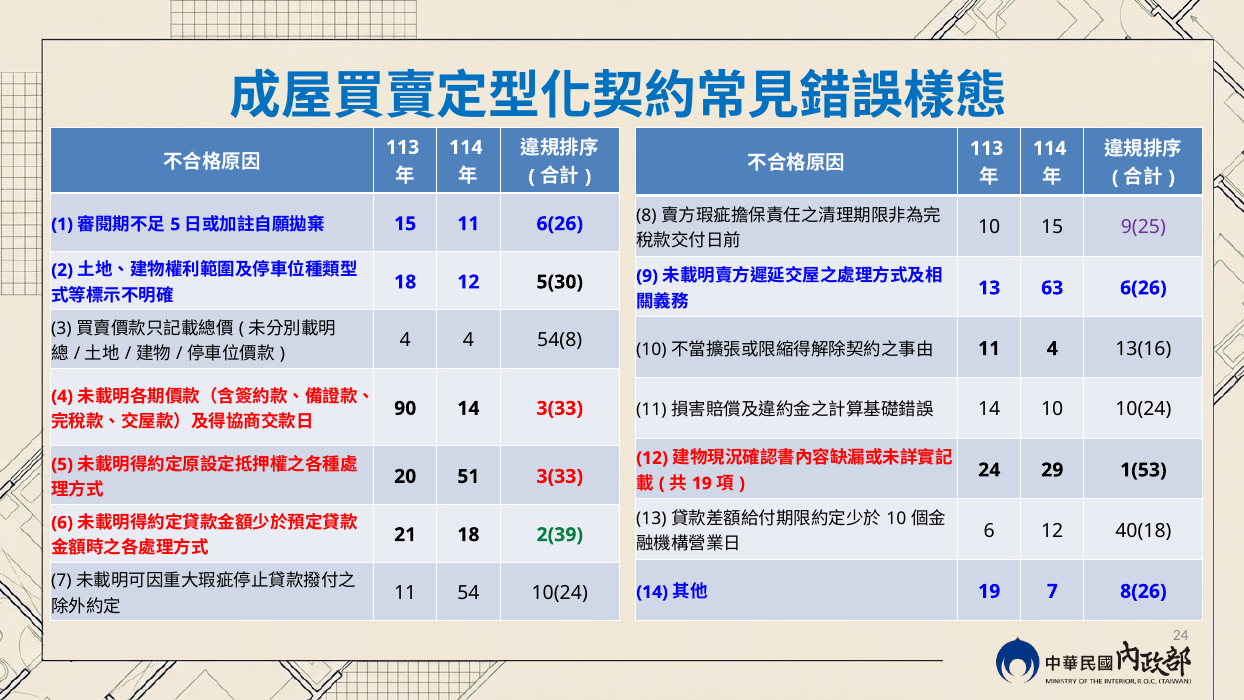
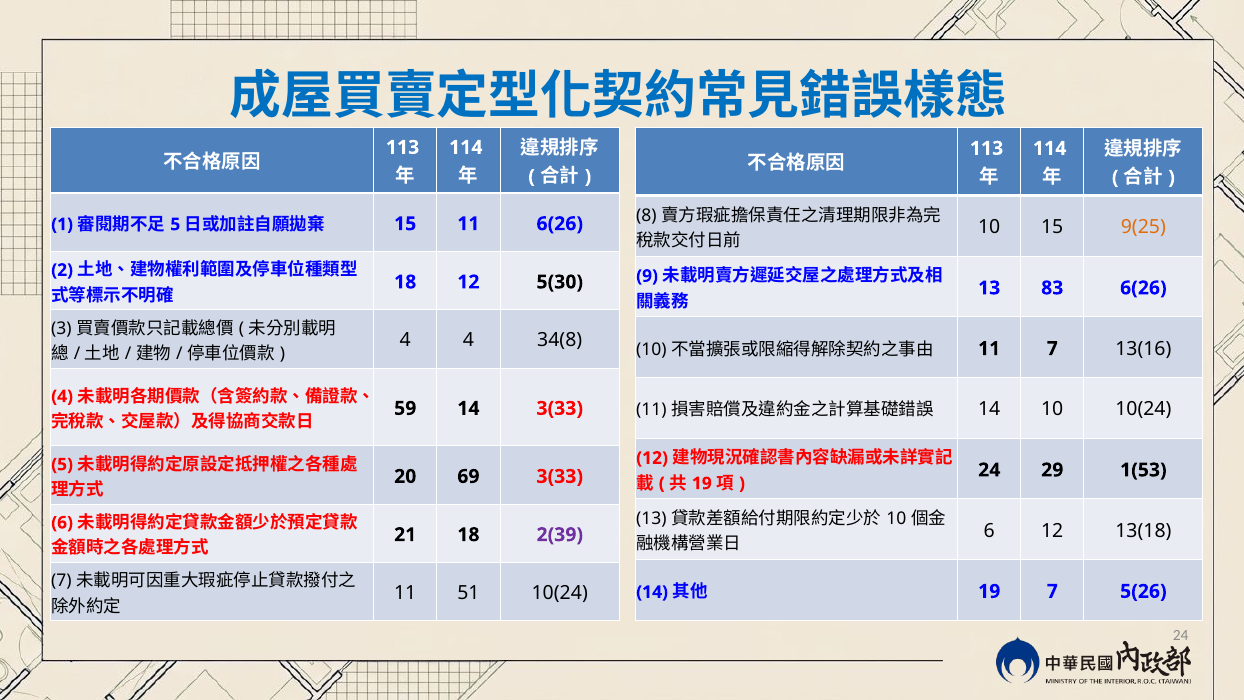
9(25 colour: purple -> orange (1143, 227)
63: 63 -> 83 (1052, 288)
54(8: 54(8 -> 34(8 (560, 340)
11 4: 4 -> 7 (1052, 349)
90: 90 -> 59 (405, 408)
51: 51 -> 69 (468, 476)
40(18: 40(18 -> 13(18 (1143, 531)
2(39 colour: green -> purple (560, 535)
54: 54 -> 51 (468, 593)
8(26: 8(26 -> 5(26 (1143, 591)
